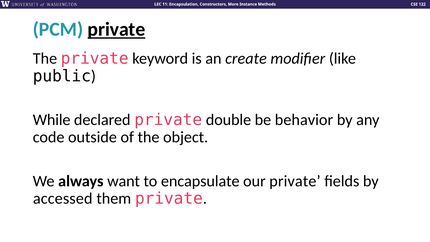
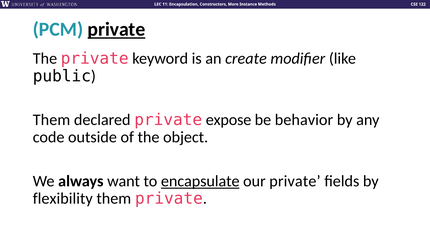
While: While -> Them (52, 120)
double: double -> expose (229, 120)
encapsulate underline: none -> present (200, 181)
accessed: accessed -> flexibility (63, 198)
